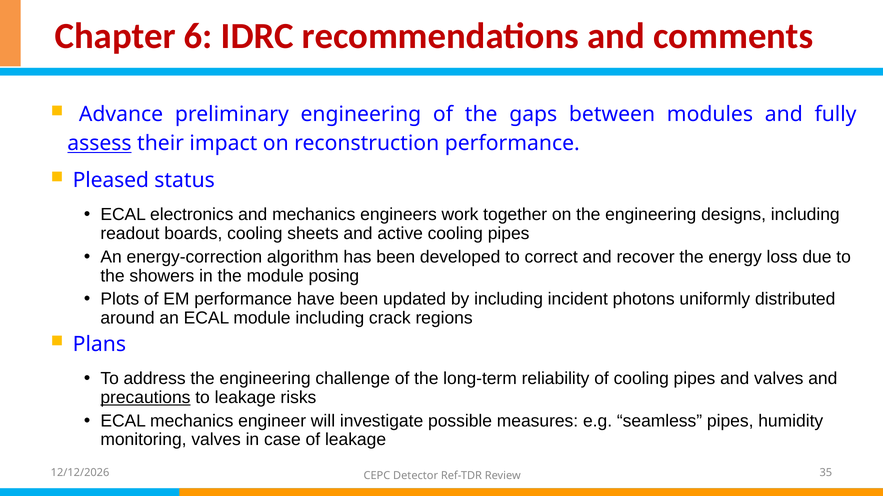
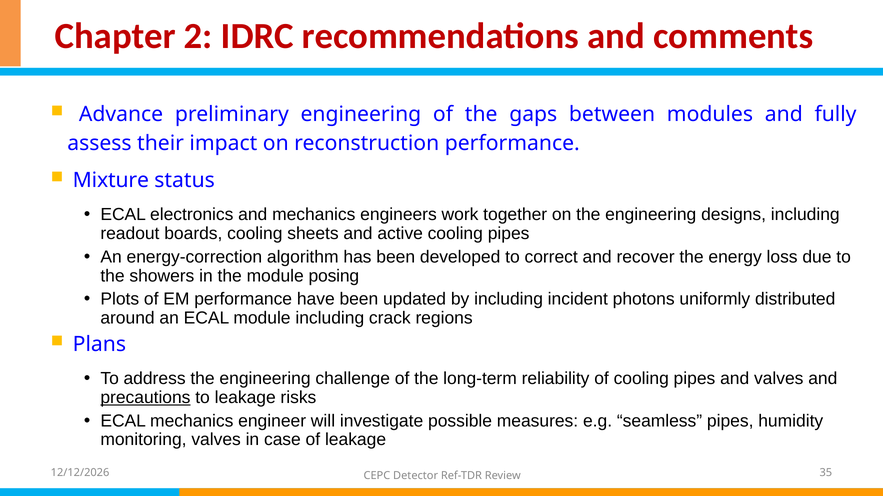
6: 6 -> 2 (198, 36)
assess underline: present -> none (99, 144)
Pleased: Pleased -> Mixture (111, 181)
